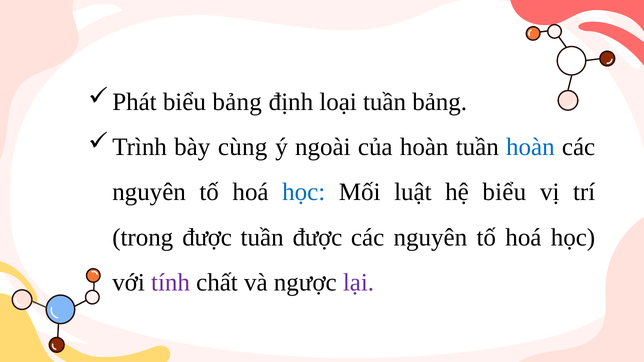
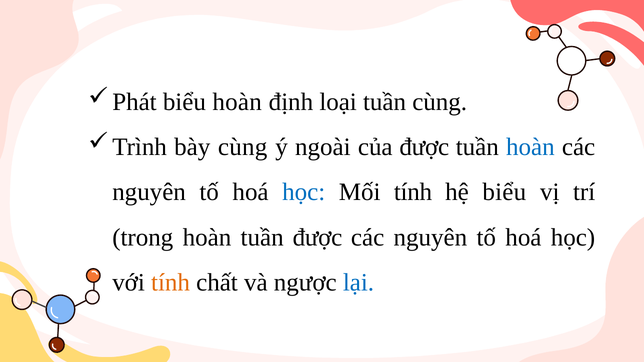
biểu bảng: bảng -> hoàn (237, 102)
tuần bảng: bảng -> cùng (440, 102)
của hoàn: hoàn -> được (424, 147)
Mối luật: luật -> tính (413, 192)
trong được: được -> hoàn (207, 237)
tính colour: purple -> orange (171, 283)
lại colour: purple -> blue (359, 283)
